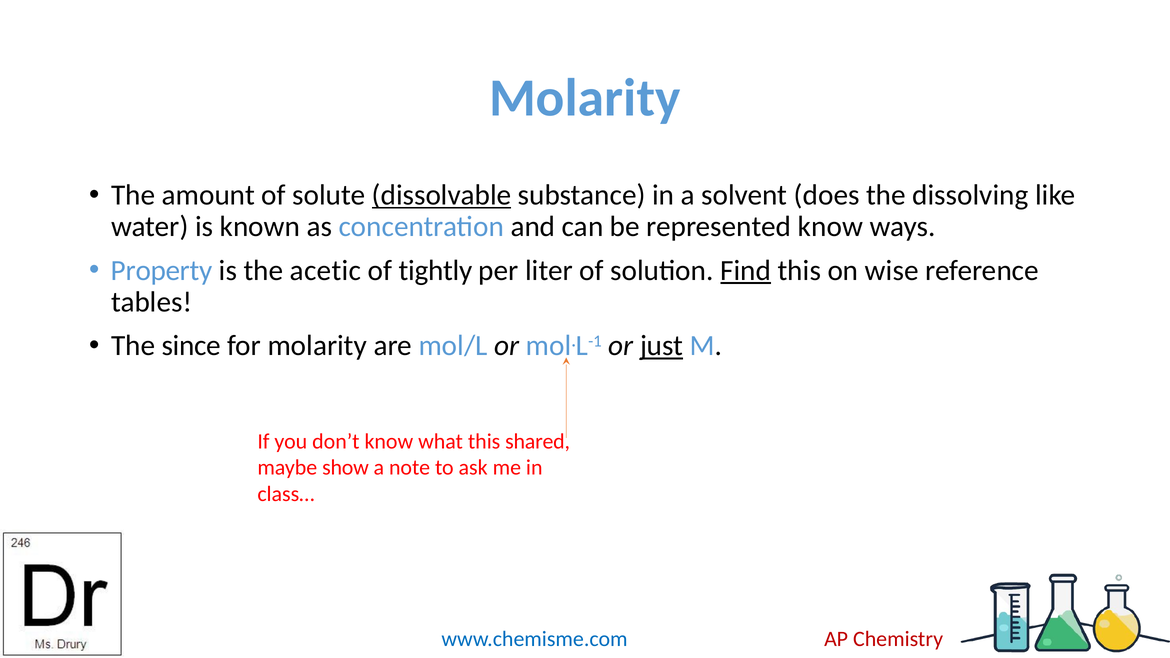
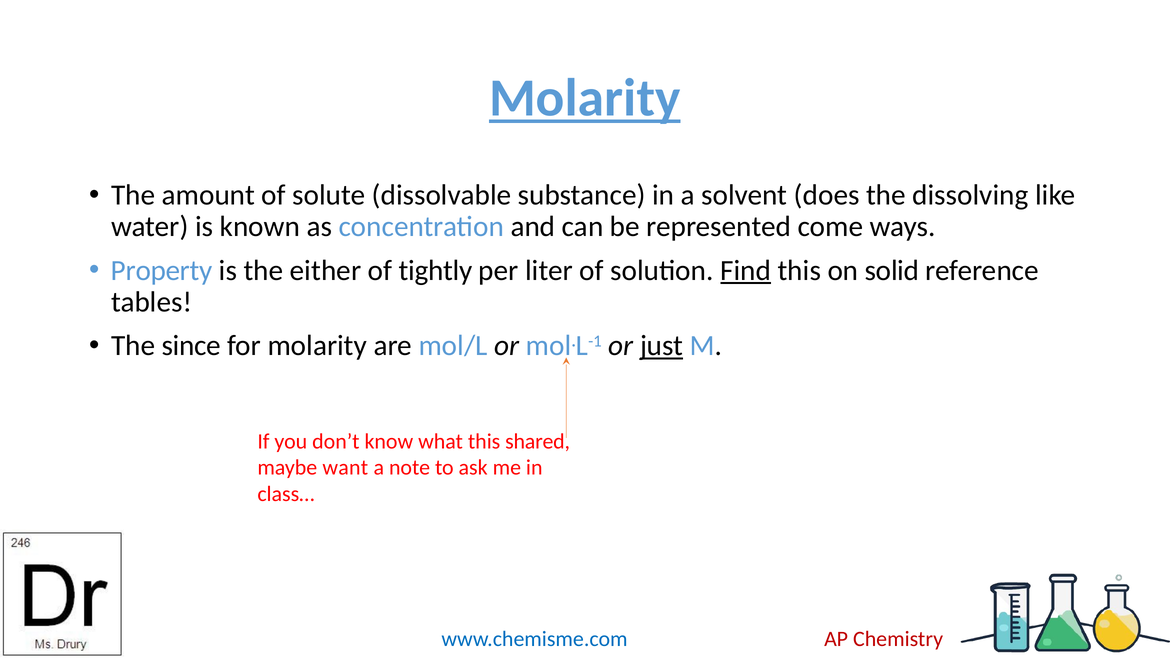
Molarity underline: none -> present (585, 98)
dissolvable underline: present -> none (442, 195)
represented know: know -> come (830, 227)
acetic: acetic -> either (326, 271)
wise: wise -> solid (892, 271)
show: show -> want (345, 468)
